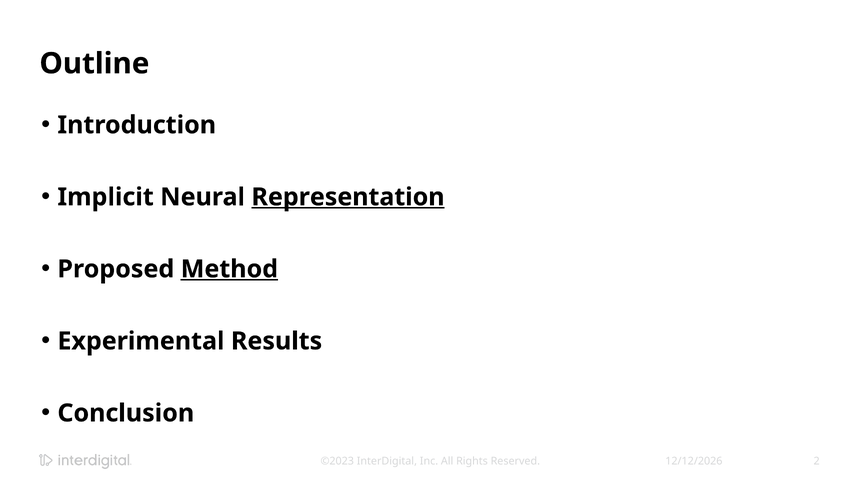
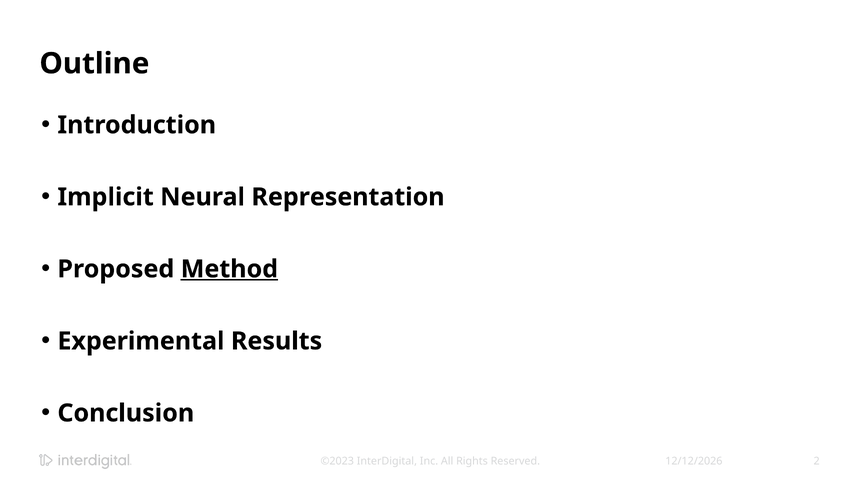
Representation underline: present -> none (348, 197)
